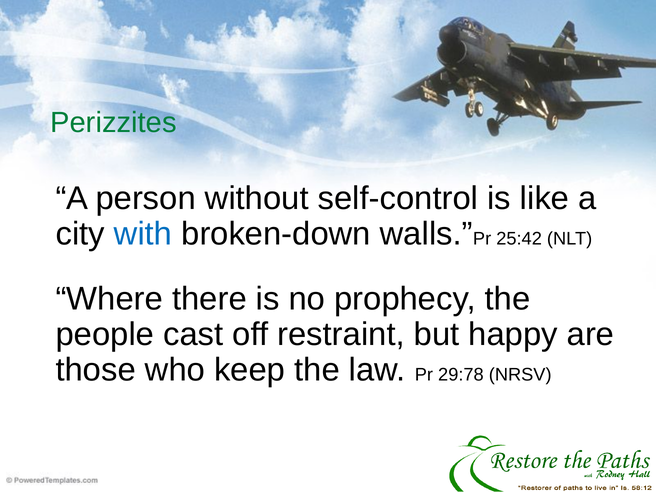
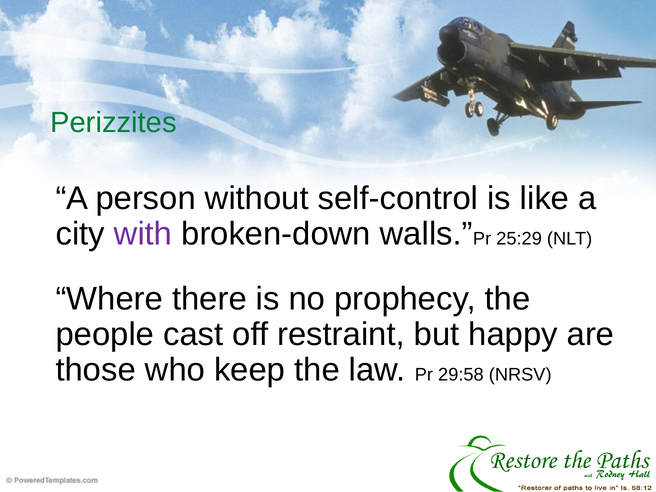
with colour: blue -> purple (143, 234)
25:42: 25:42 -> 25:29 (519, 239)
29:78: 29:78 -> 29:58 (461, 375)
